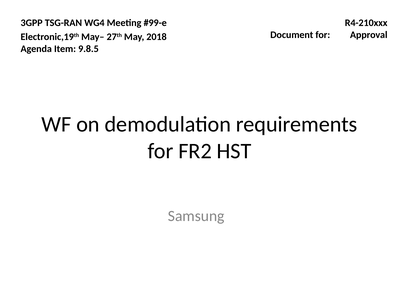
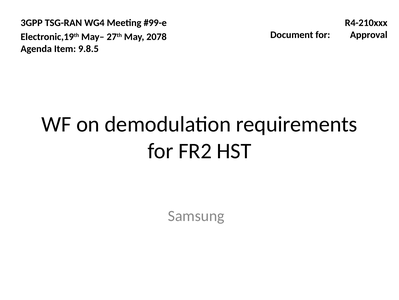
2018: 2018 -> 2078 (157, 37)
